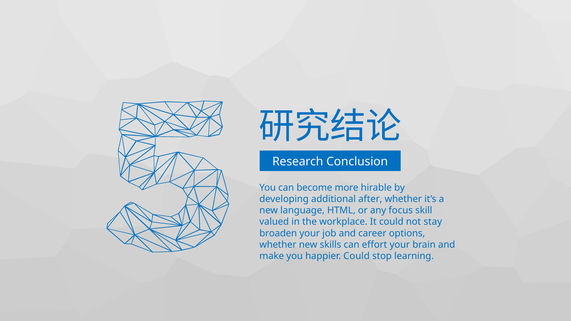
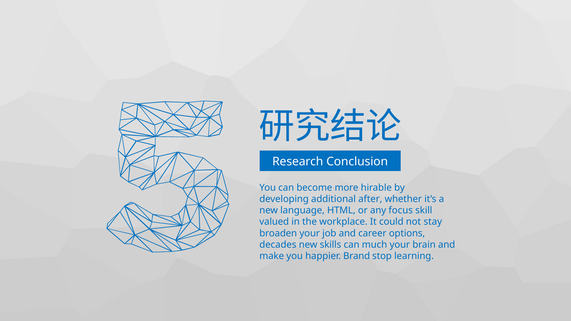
whether: whether -> decades (278, 245)
effort: effort -> much (375, 245)
happier Could: Could -> Brand (357, 256)
